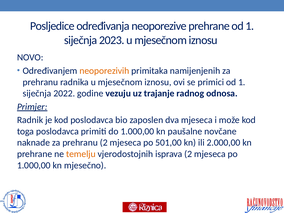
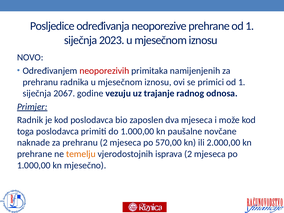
neoporezivih colour: orange -> red (104, 71)
2022: 2022 -> 2067 (64, 93)
501,00: 501,00 -> 570,00 (169, 143)
